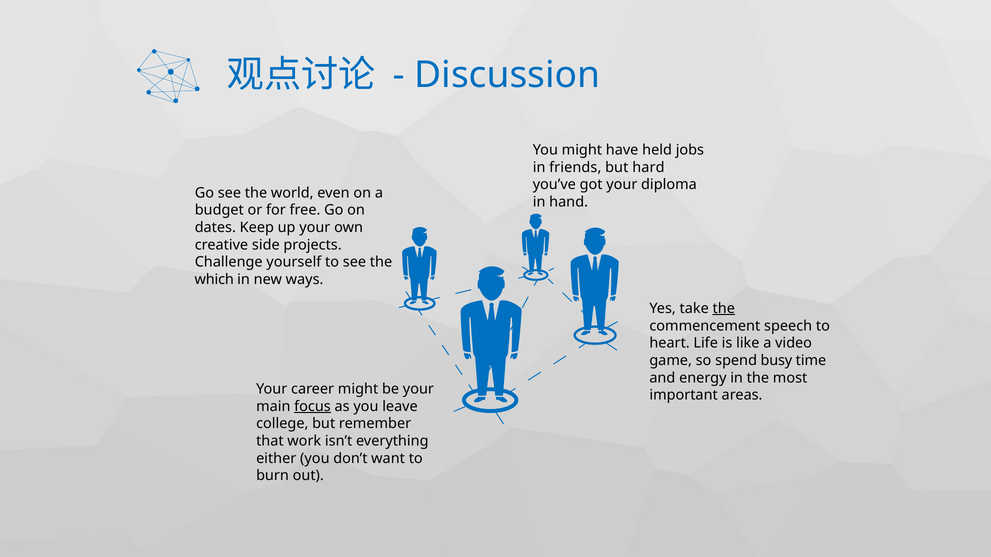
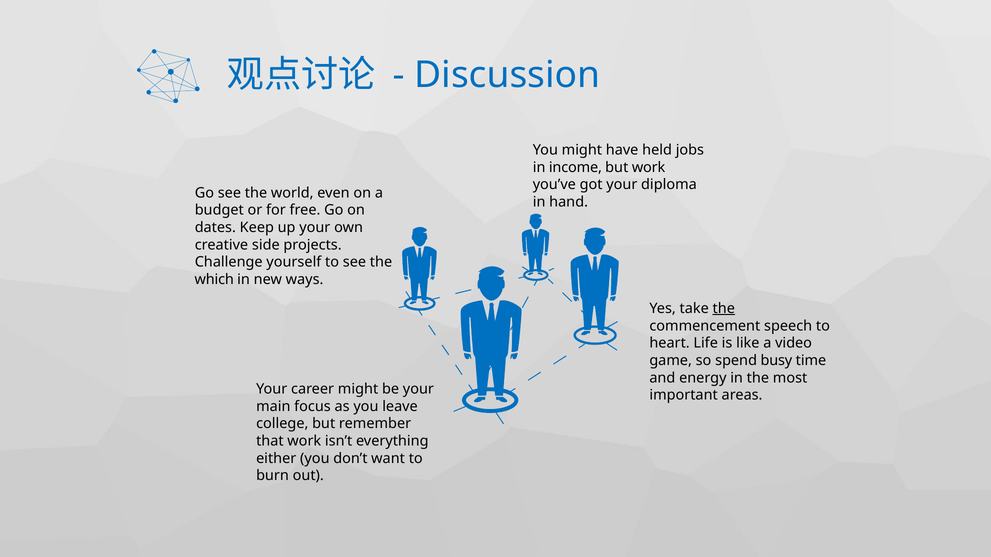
friends: friends -> income (575, 167)
but hard: hard -> work (649, 167)
focus underline: present -> none (312, 407)
